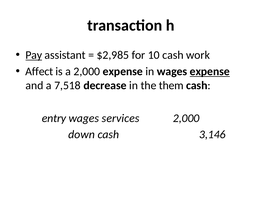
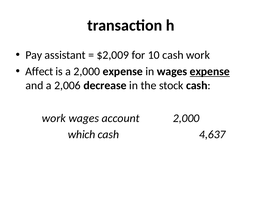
Pay underline: present -> none (34, 55)
$2,985: $2,985 -> $2,009 (113, 55)
7,518: 7,518 -> 2,006 (67, 85)
them: them -> stock (171, 85)
entry: entry -> work (54, 118)
services: services -> account (121, 118)
down: down -> which (82, 134)
3,146: 3,146 -> 4,637 (212, 134)
